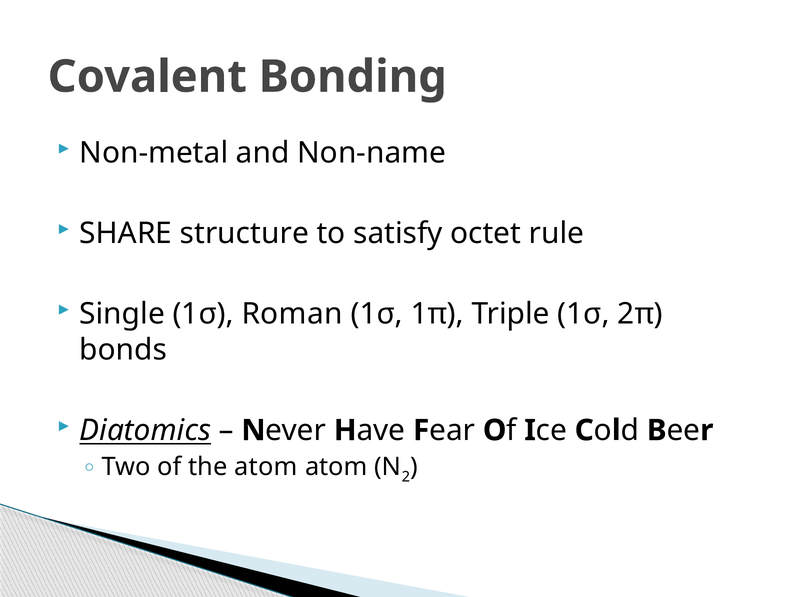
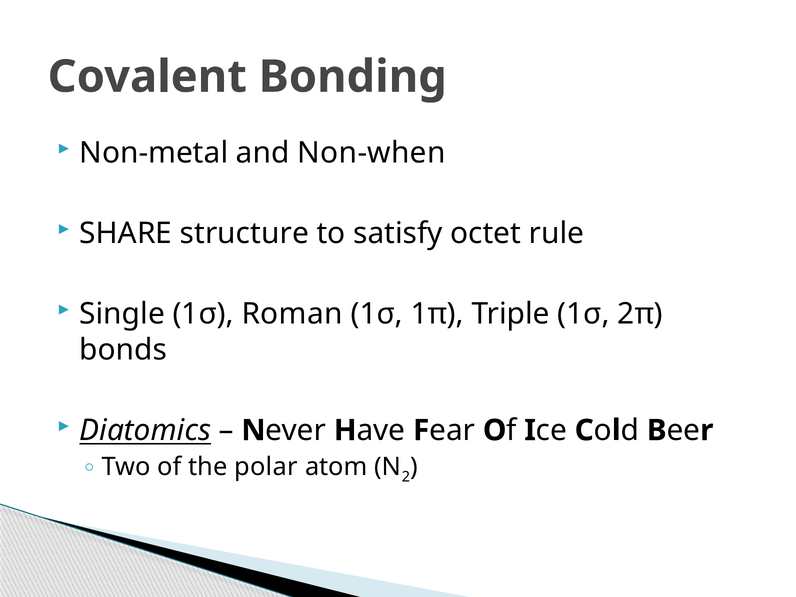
Non-name: Non-name -> Non-when (372, 153)
the atom: atom -> polar (266, 467)
